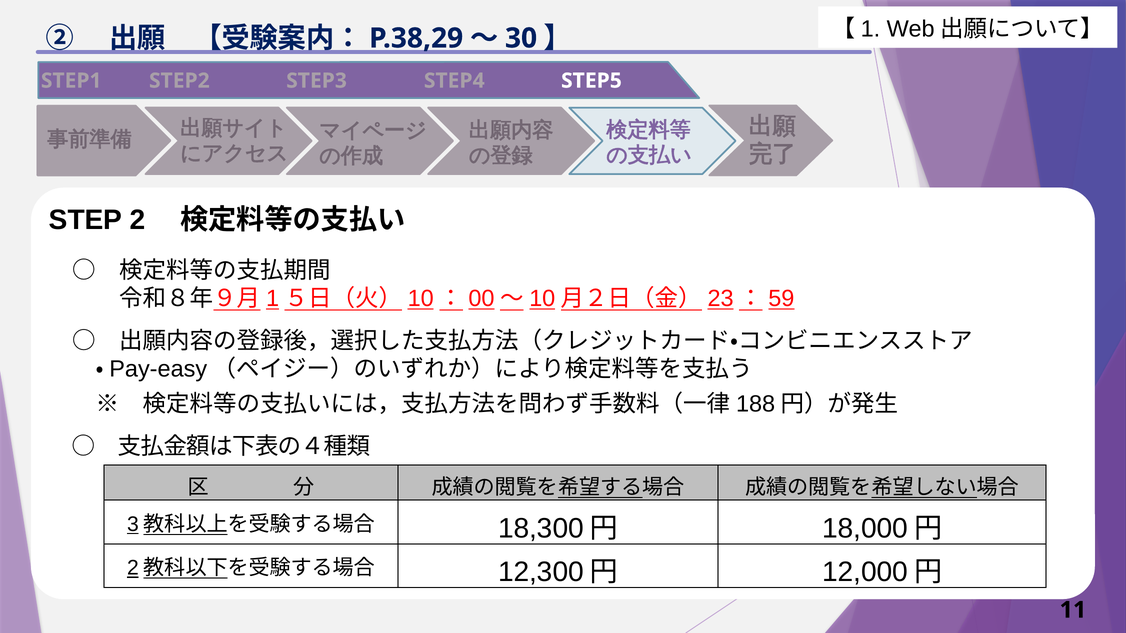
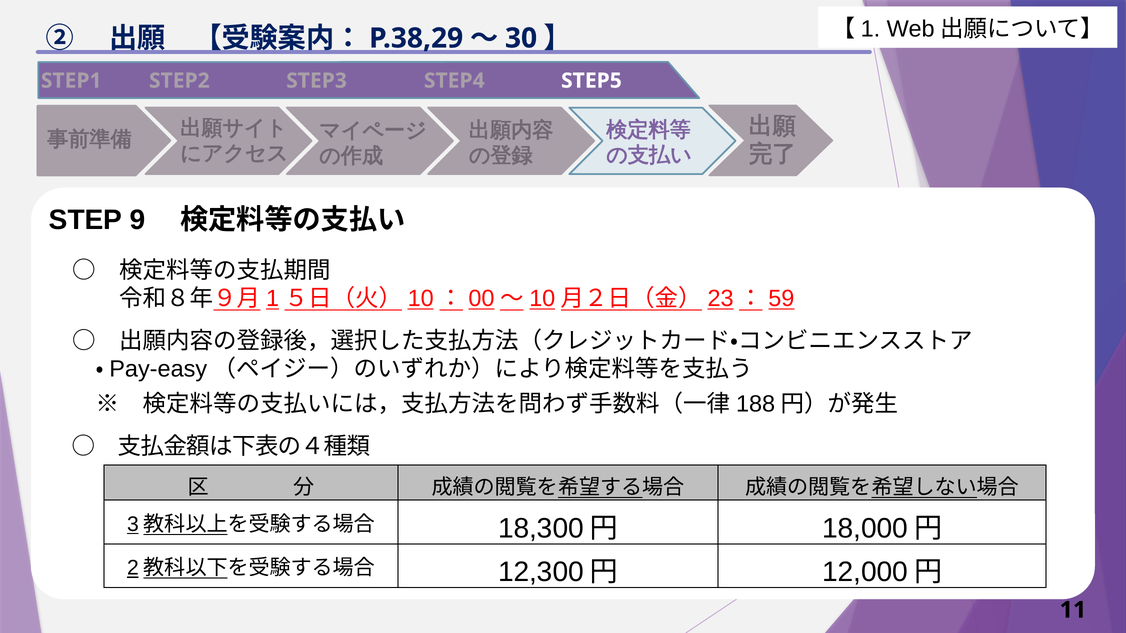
2: 2 -> 9 (137, 220)
